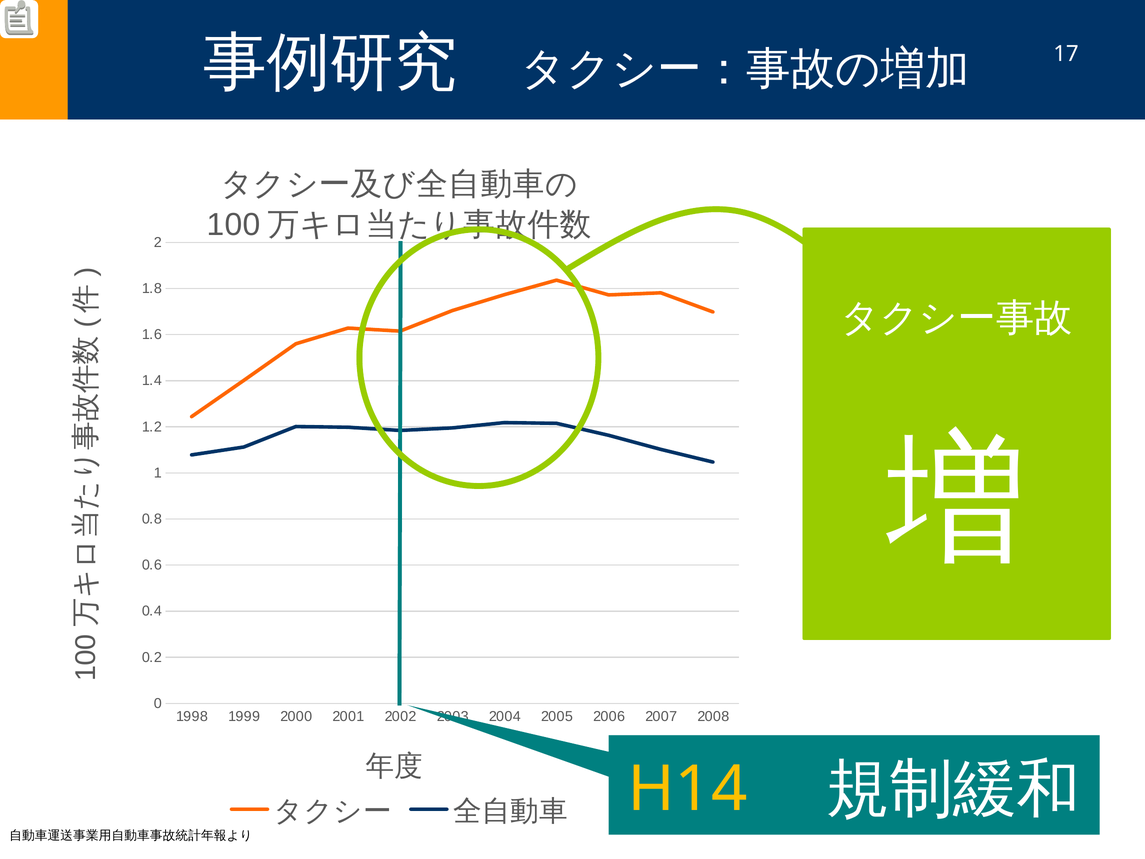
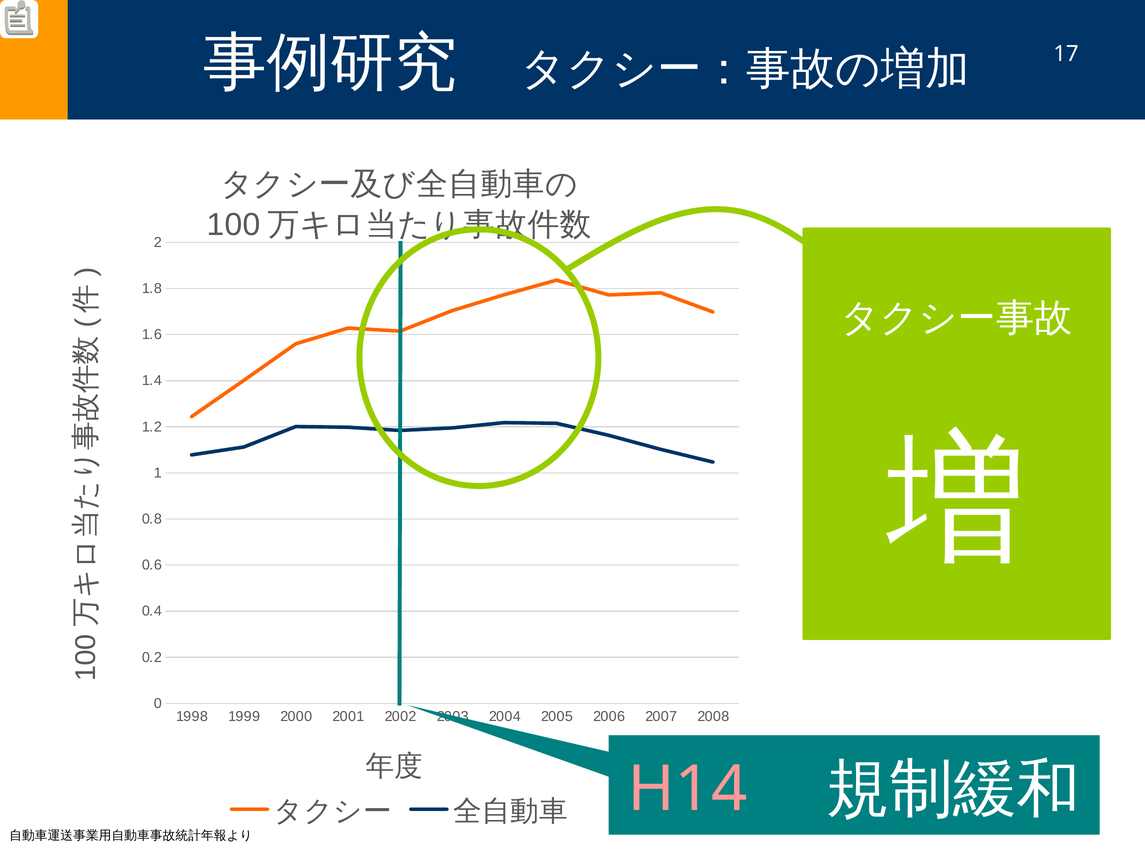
H14 colour: yellow -> pink (688, 789)
